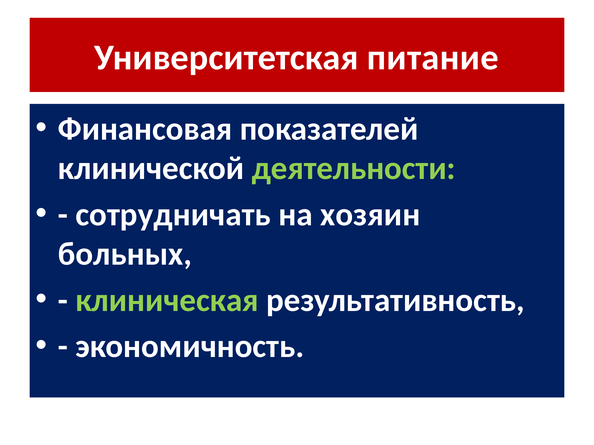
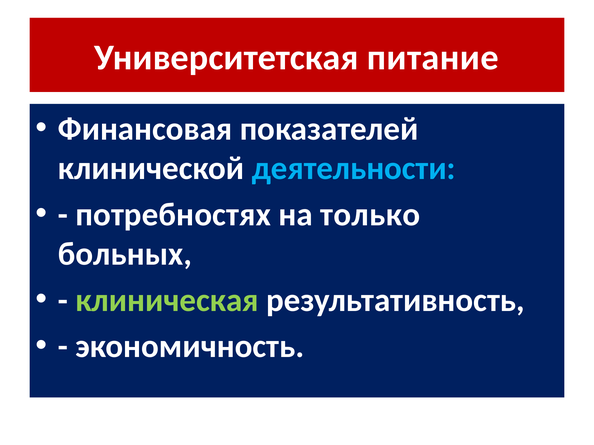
деятельности colour: light green -> light blue (354, 169)
сотрудничать: сотрудничать -> потребностях (173, 215)
хозяин: хозяин -> только (370, 215)
